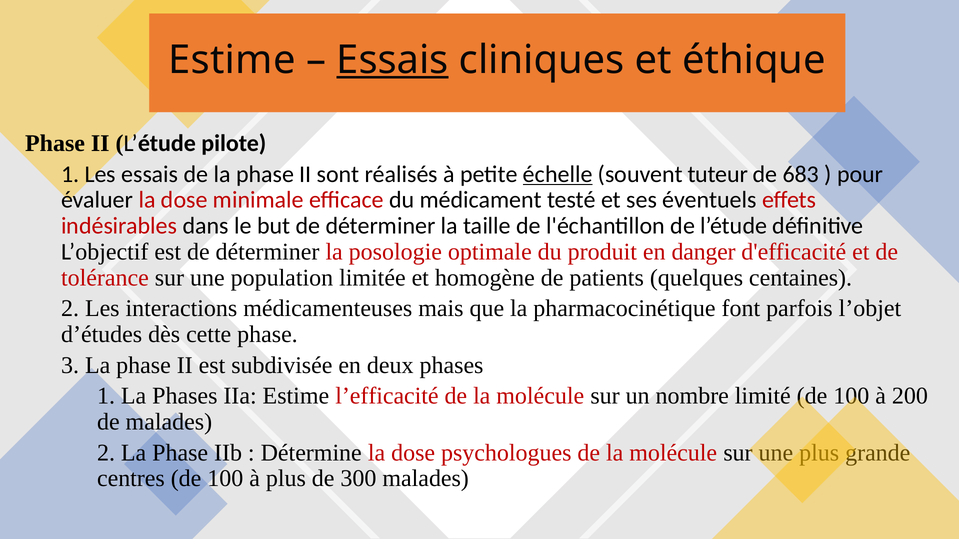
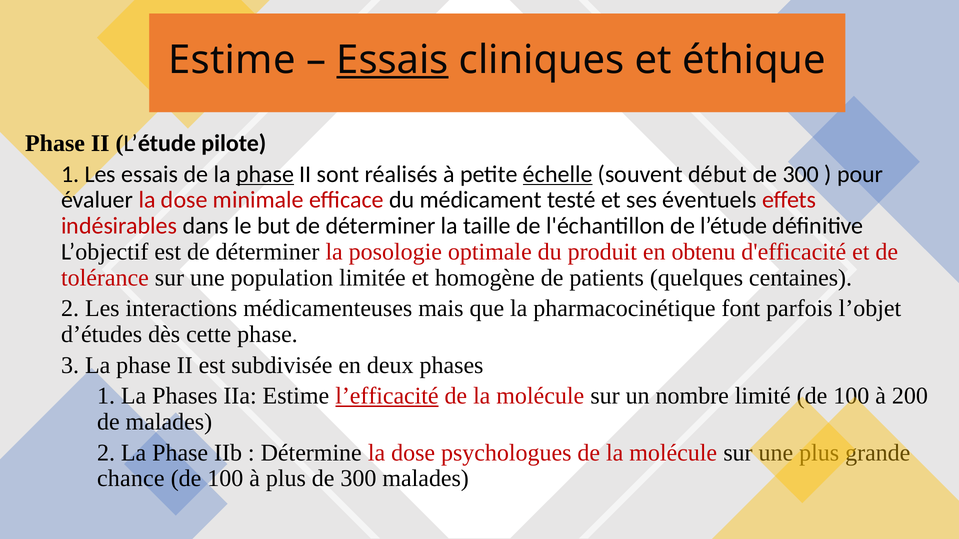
phase underline: none -> present (265, 174)
tuteur: tuteur -> début (717, 174)
683: 683 -> 300 (801, 174)
danger: danger -> obtenu (704, 252)
l’efficacité underline: none -> present (387, 396)
centres: centres -> chance (131, 479)
